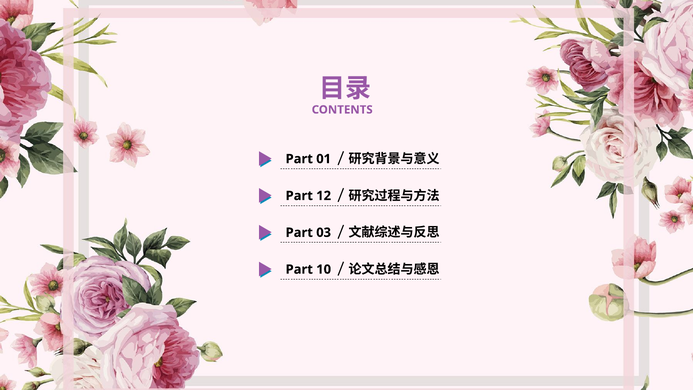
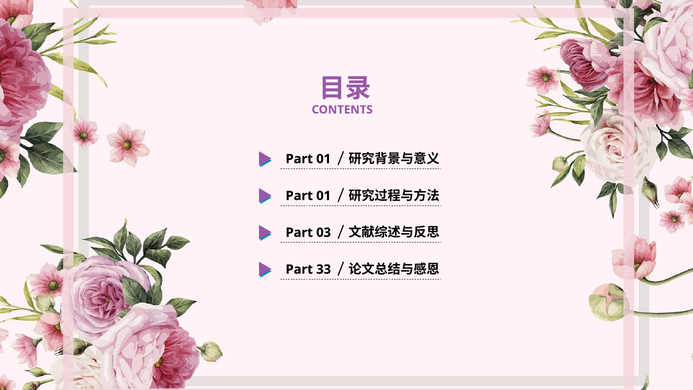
12: 12 -> 01 (324, 196)
10: 10 -> 33 (324, 269)
